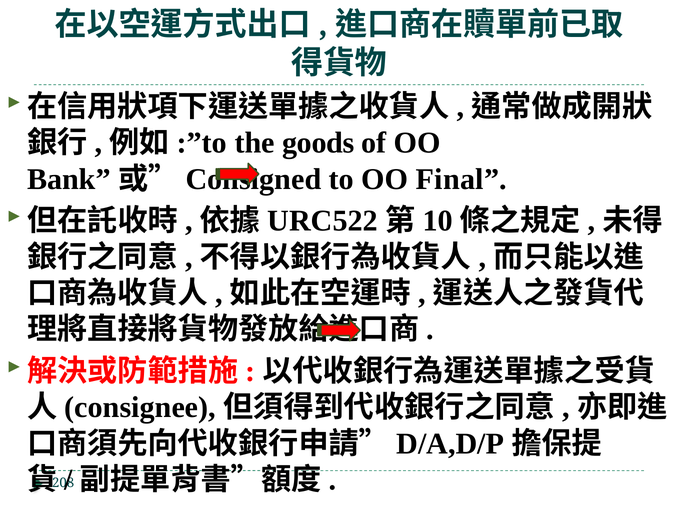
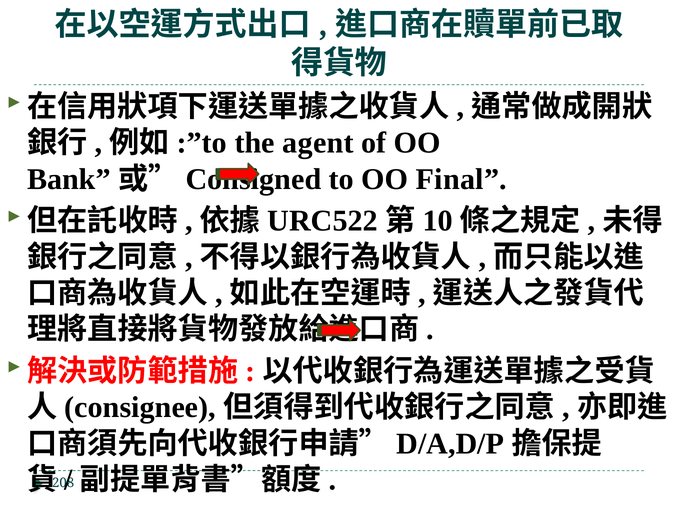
goods: goods -> agent (318, 143)
